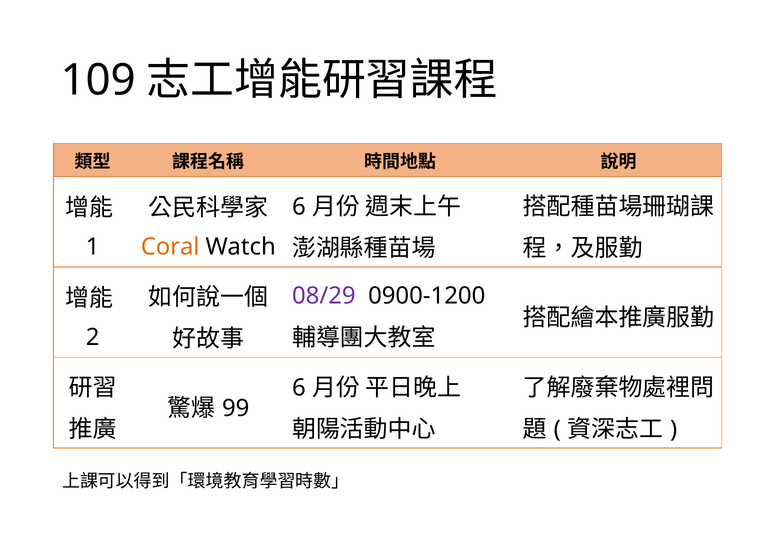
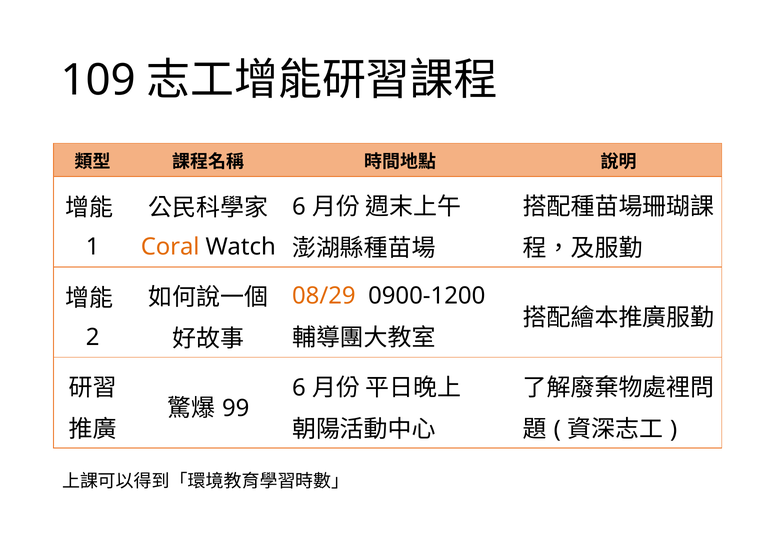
08/29 colour: purple -> orange (324, 296)
